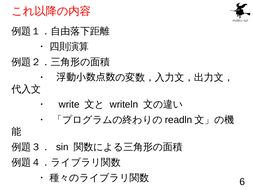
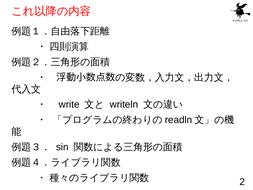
6: 6 -> 2 (242, 182)
